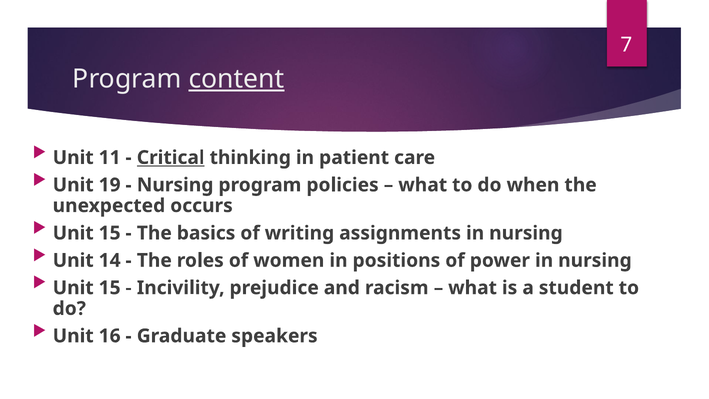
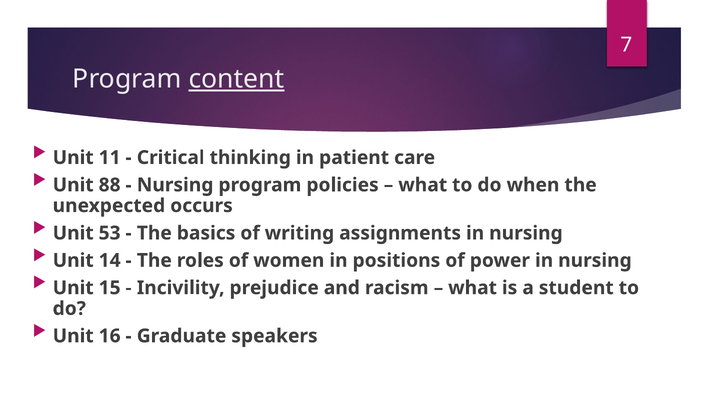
Critical underline: present -> none (171, 158)
19: 19 -> 88 (110, 185)
15: 15 -> 53 (110, 233)
